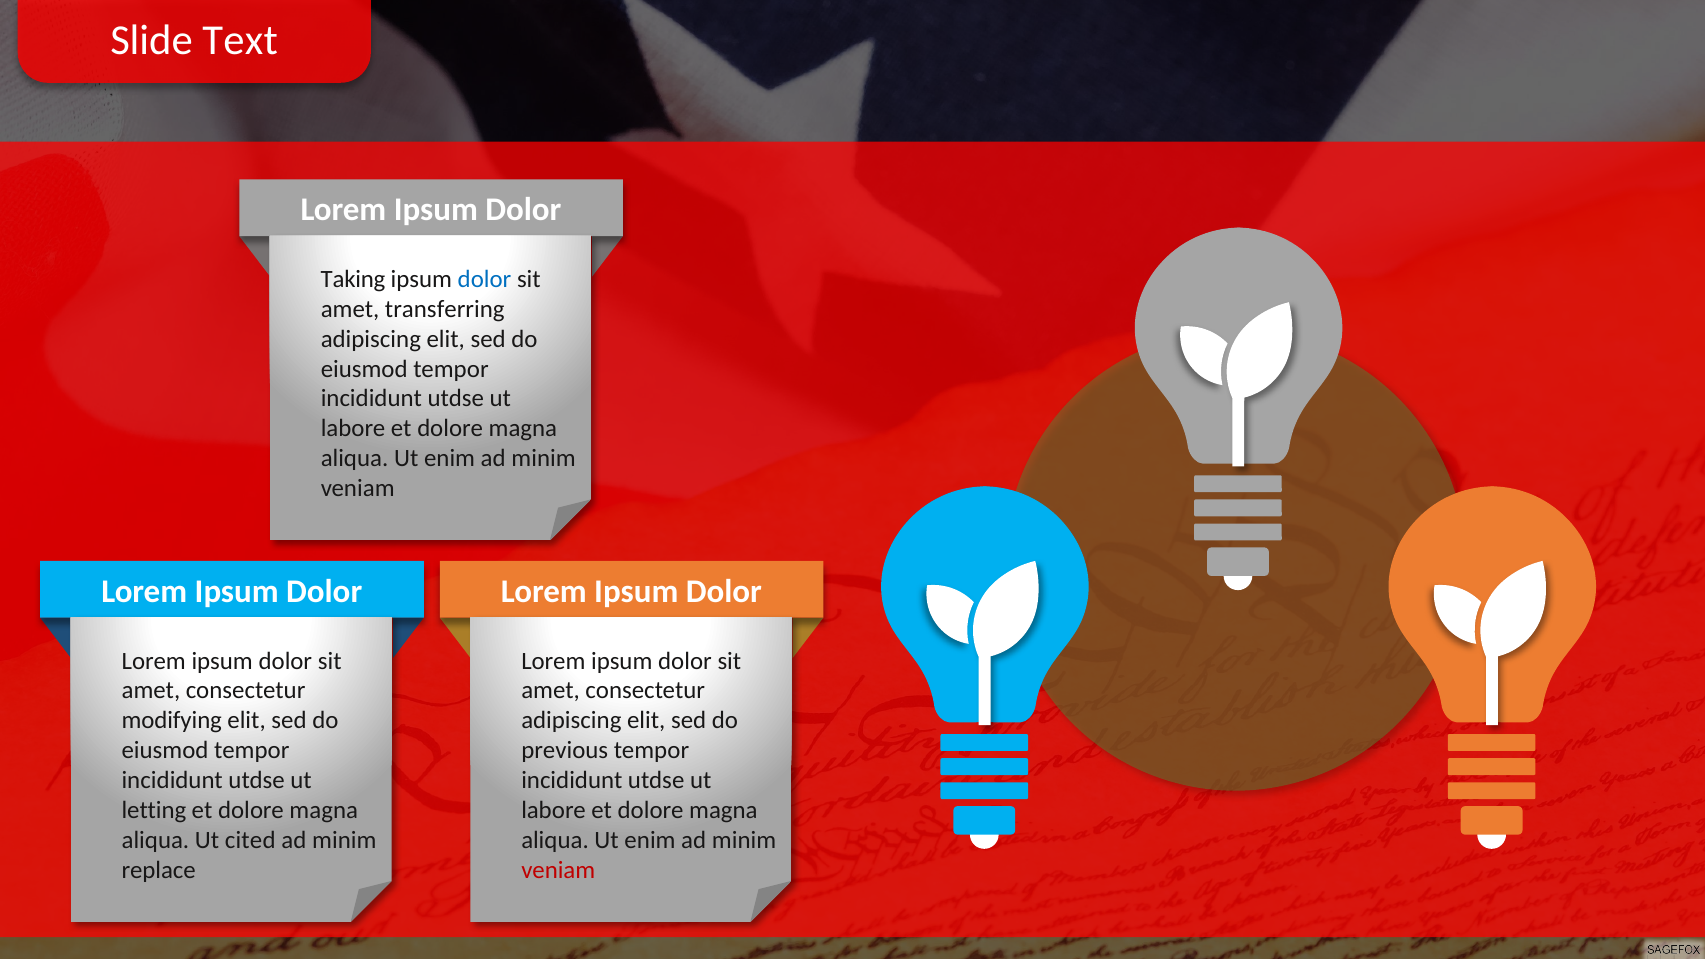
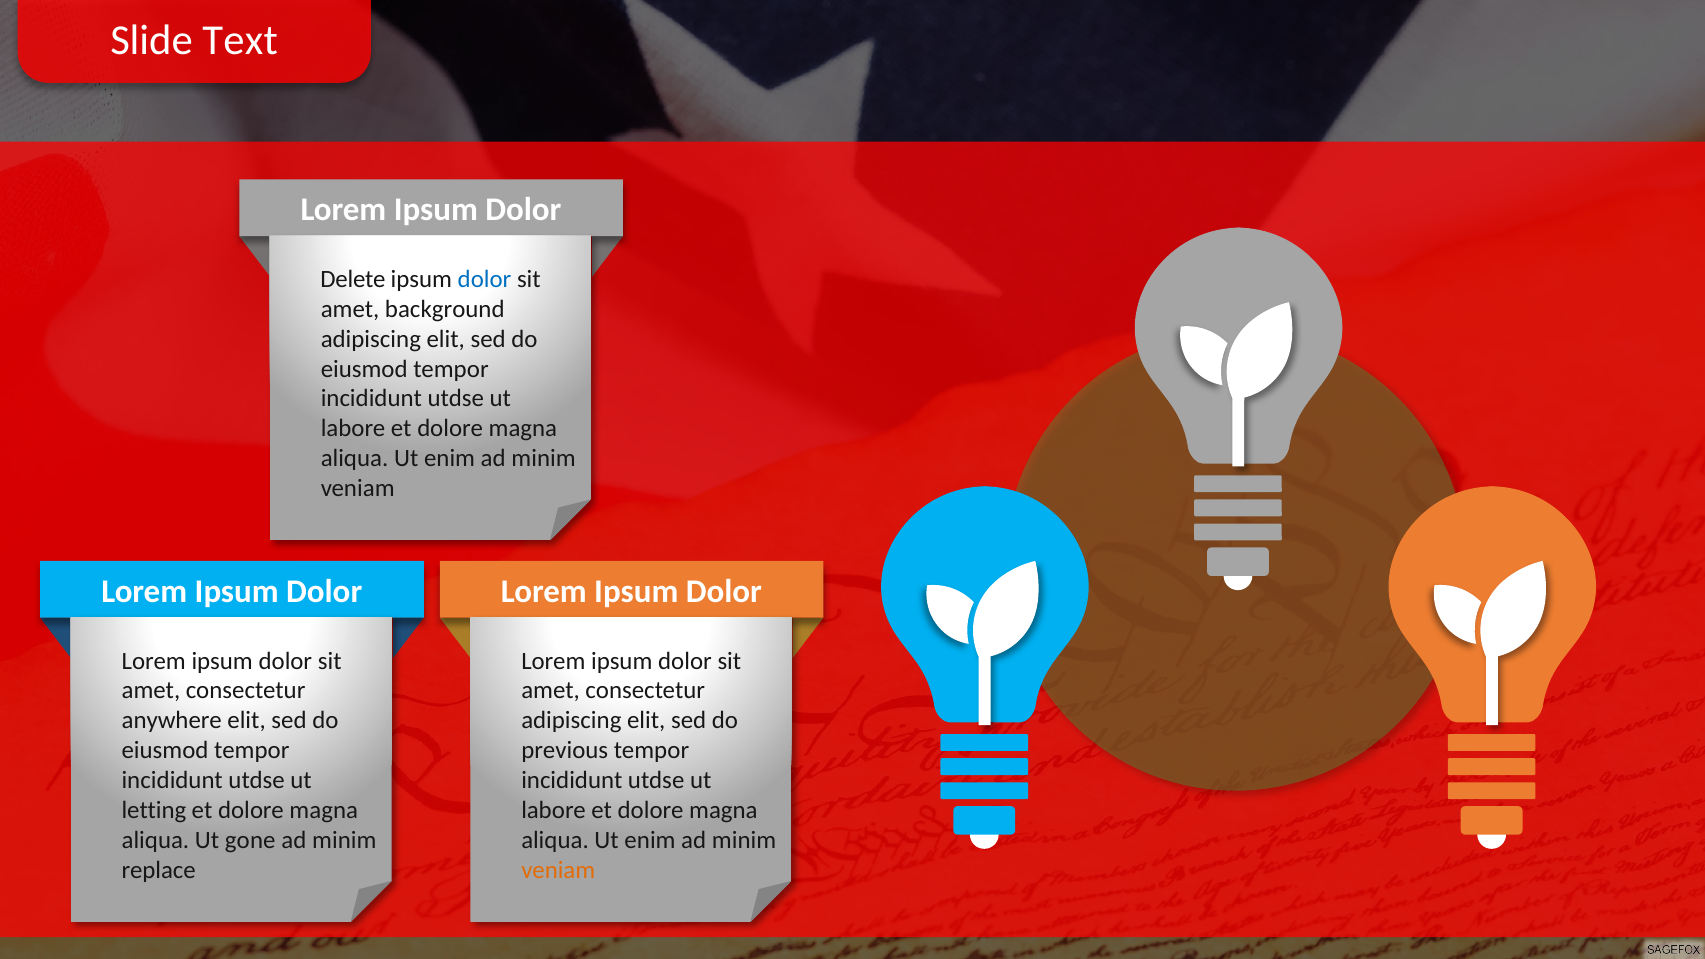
Taking: Taking -> Delete (353, 279)
transferring: transferring -> background (445, 309)
modifying: modifying -> anywhere (172, 721)
cited: cited -> gone (250, 840)
veniam colour: red -> orange (558, 870)
